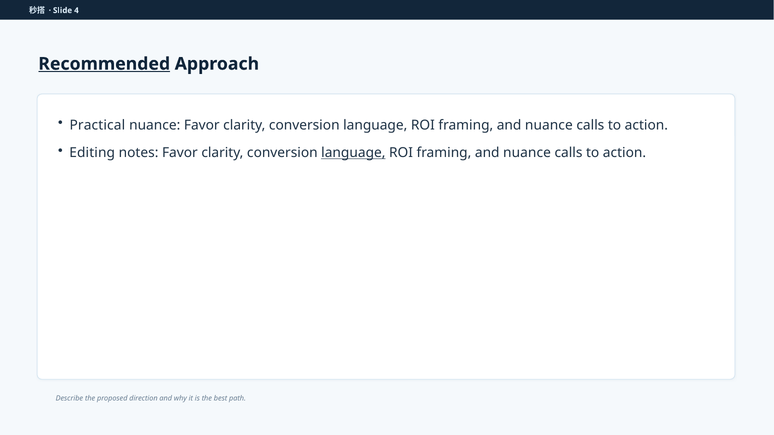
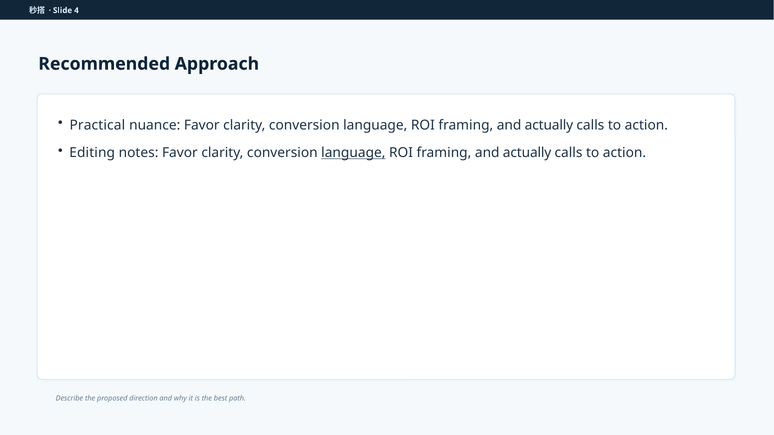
Recommended underline: present -> none (104, 64)
nuance: nuance -> actually (549, 125)
nuance: nuance -> actually (527, 153)
